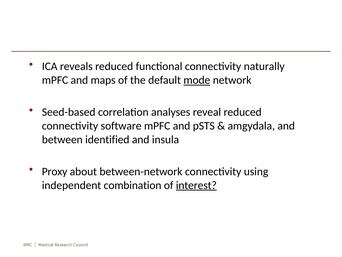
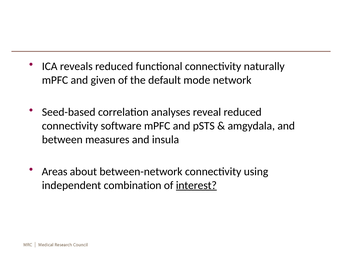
maps: maps -> given (103, 80)
mode underline: present -> none (197, 80)
identified: identified -> measures (107, 139)
Proxy: Proxy -> Areas (55, 171)
